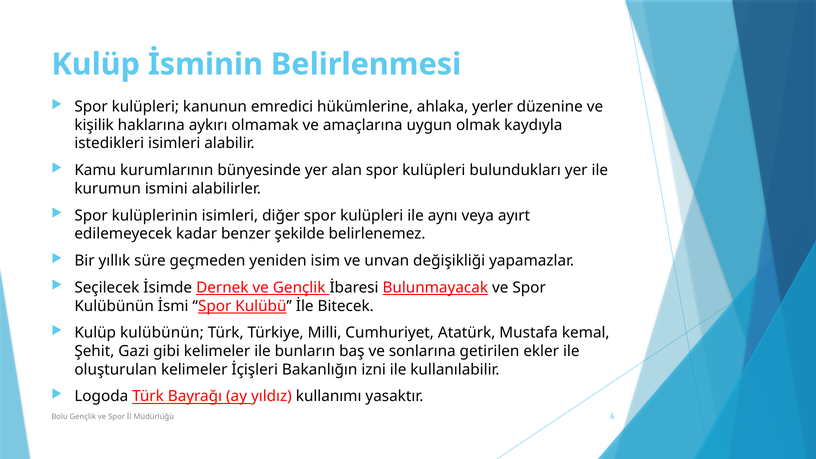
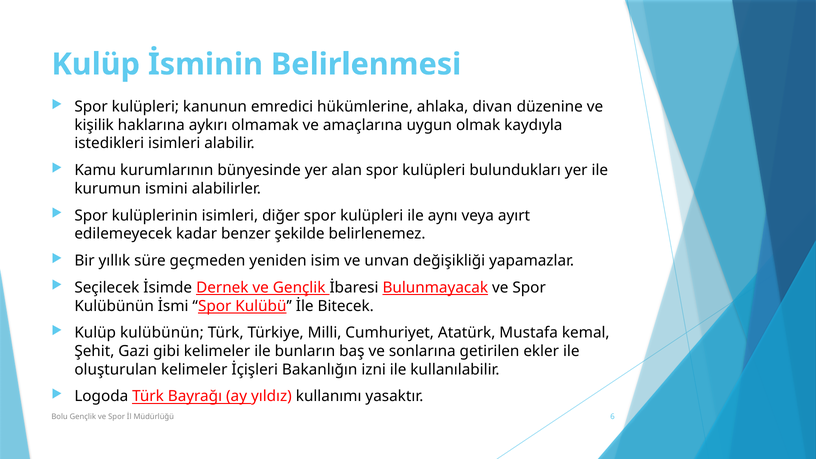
yerler: yerler -> divan (492, 107)
